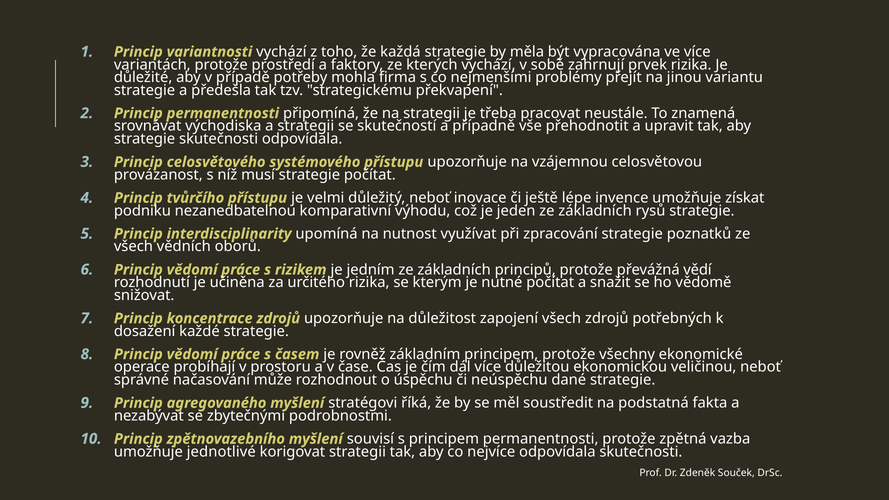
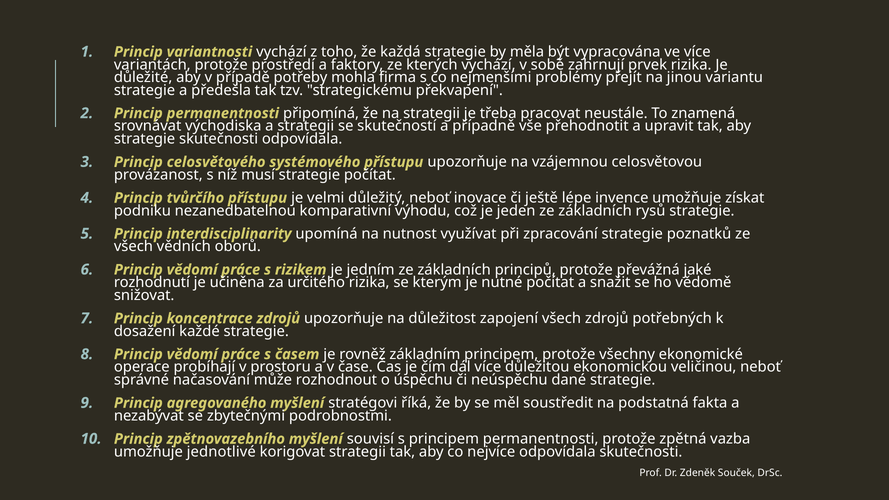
vědí: vědí -> jaké (698, 270)
